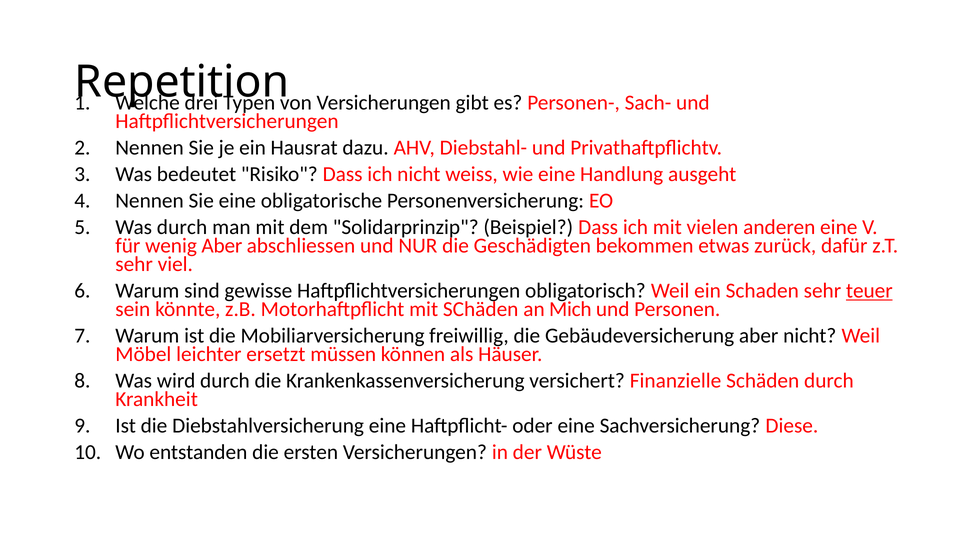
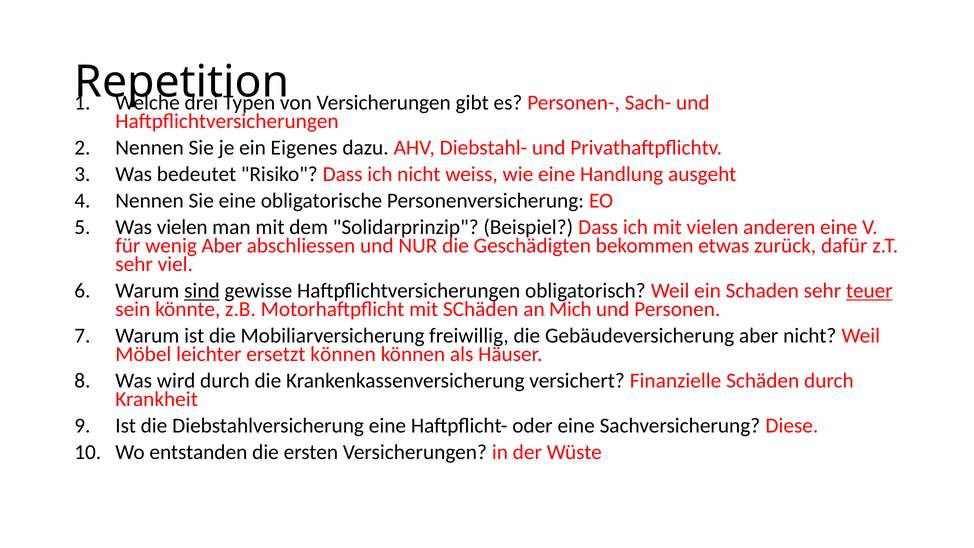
Hausrat: Hausrat -> Eigenes (304, 148)
Was durch: durch -> vielen (182, 227)
sind underline: none -> present (202, 291)
ersetzt müssen: müssen -> können (343, 354)
